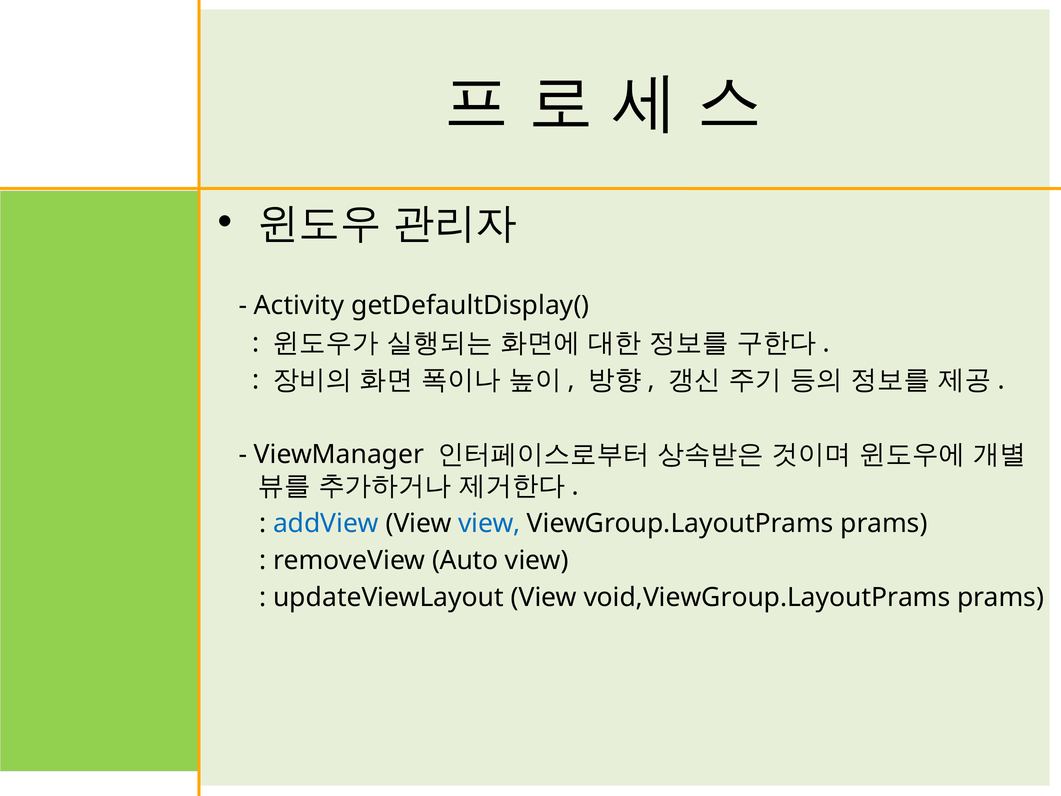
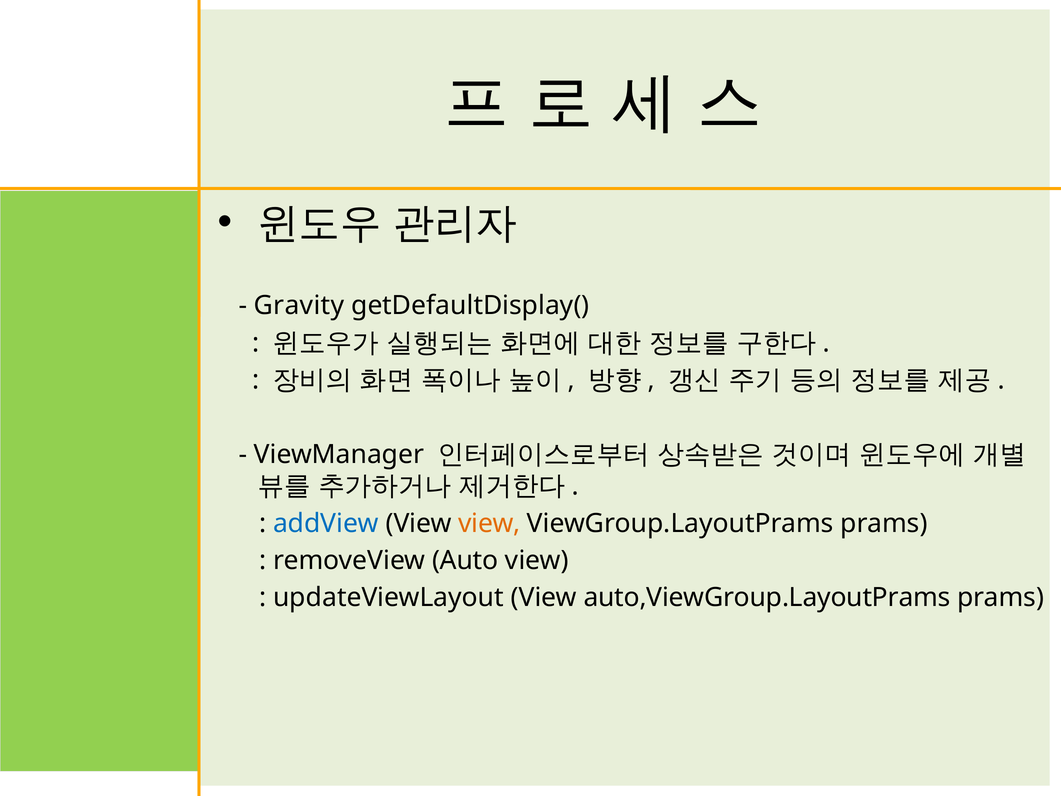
Activity: Activity -> Gravity (299, 306)
view colour: blue -> orange (489, 523)
void,ViewGroup.LayoutPrams: void,ViewGroup.LayoutPrams -> auto,ViewGroup.LayoutPrams (767, 597)
